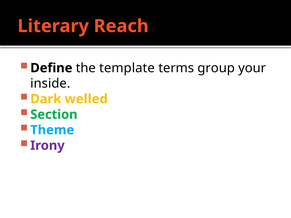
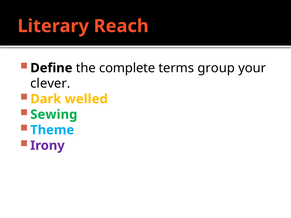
template: template -> complete (127, 68)
inside: inside -> clever (50, 84)
Section: Section -> Sewing (54, 115)
